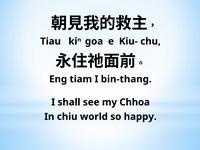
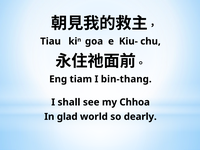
chiu: chiu -> glad (67, 117)
happy: happy -> dearly (140, 117)
